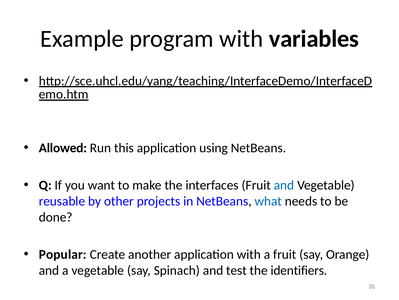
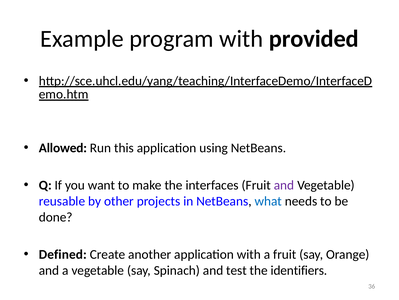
variables: variables -> provided (314, 39)
and colour: blue -> purple (284, 185)
Popular: Popular -> Defined (63, 254)
